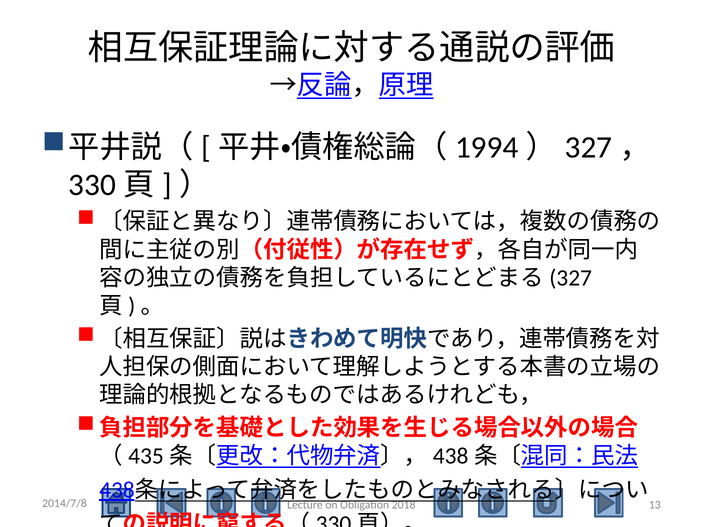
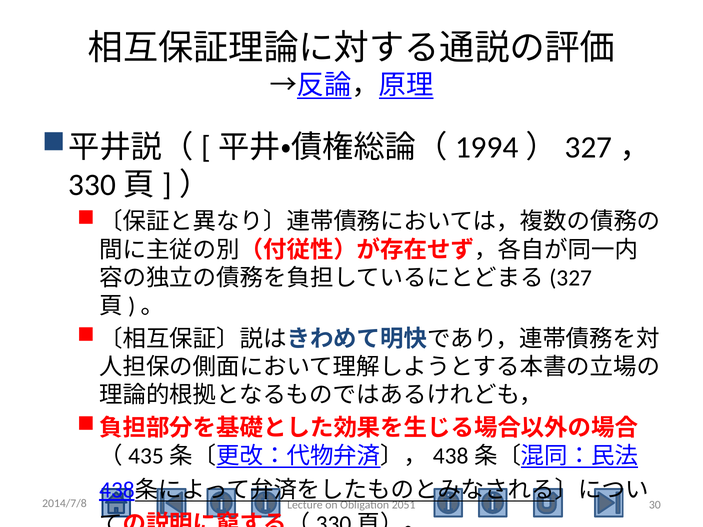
13: 13 -> 30 (655, 505)
2018: 2018 -> 2051 (404, 505)
